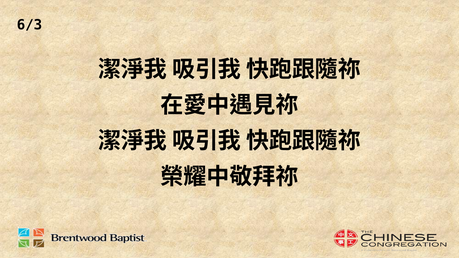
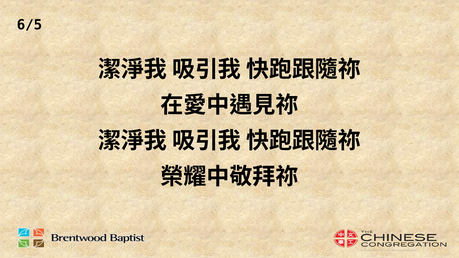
6/3: 6/3 -> 6/5 (29, 25)
